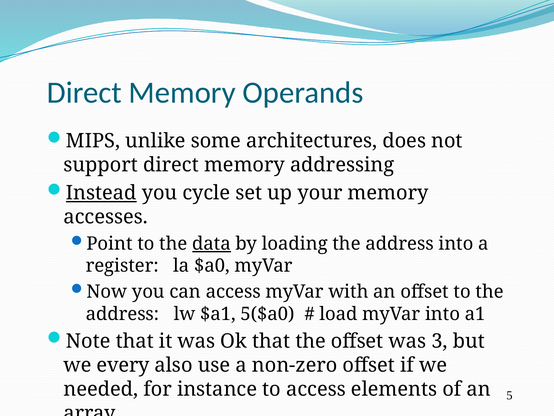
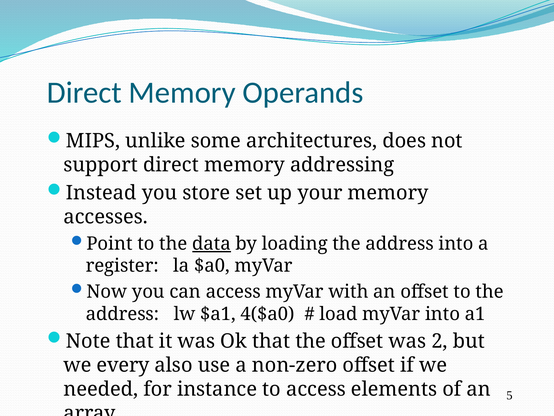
Instead underline: present -> none (101, 193)
cycle: cycle -> store (206, 193)
5($a0: 5($a0 -> 4($a0 (268, 314)
3: 3 -> 2 (439, 341)
